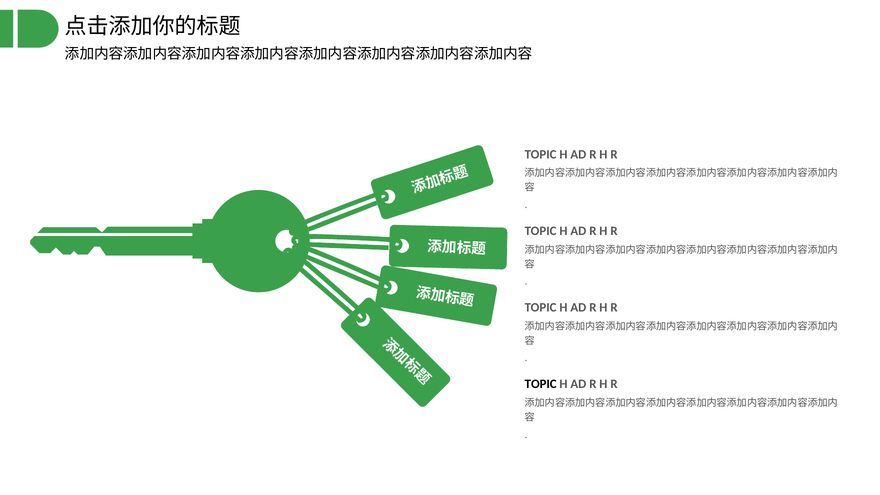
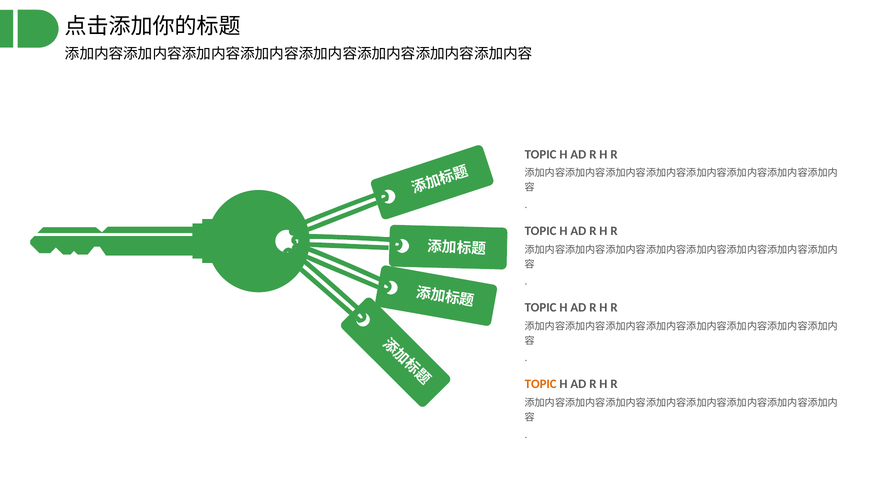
TOPIC colour: black -> orange (541, 384)
